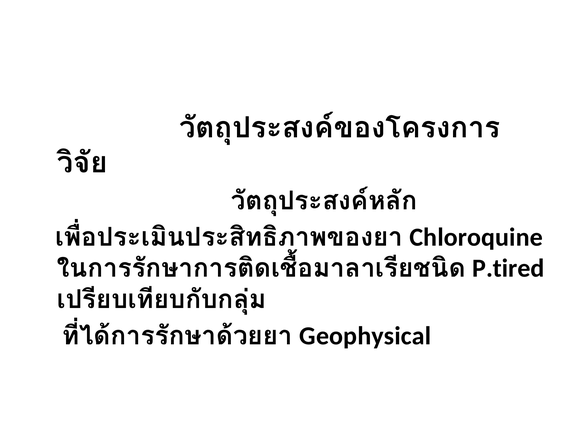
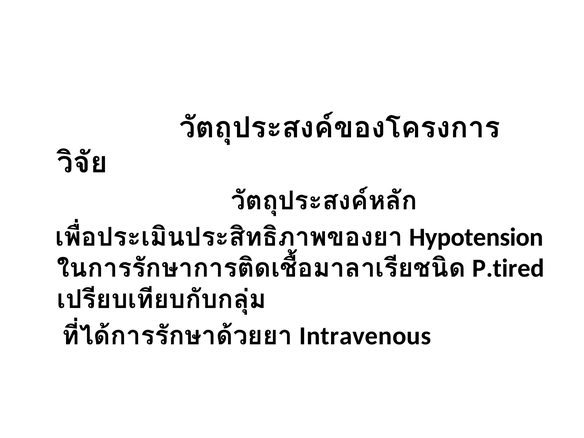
Chloroquine: Chloroquine -> Hypotension (476, 237)
Geophysical: Geophysical -> Intravenous (365, 336)
